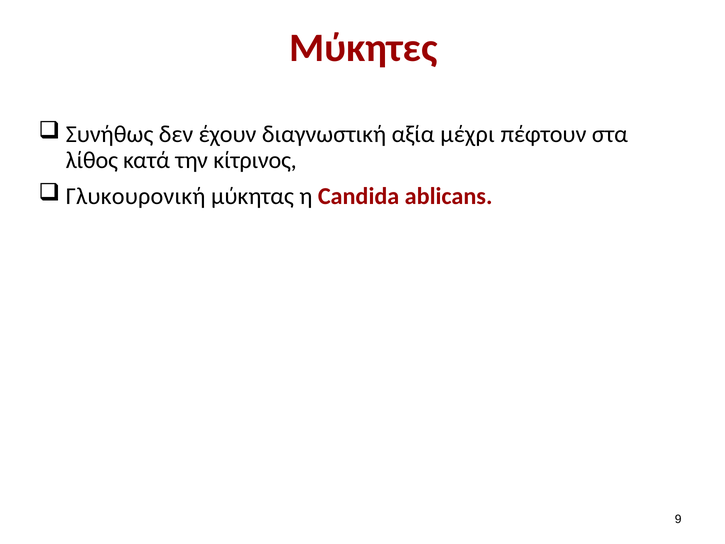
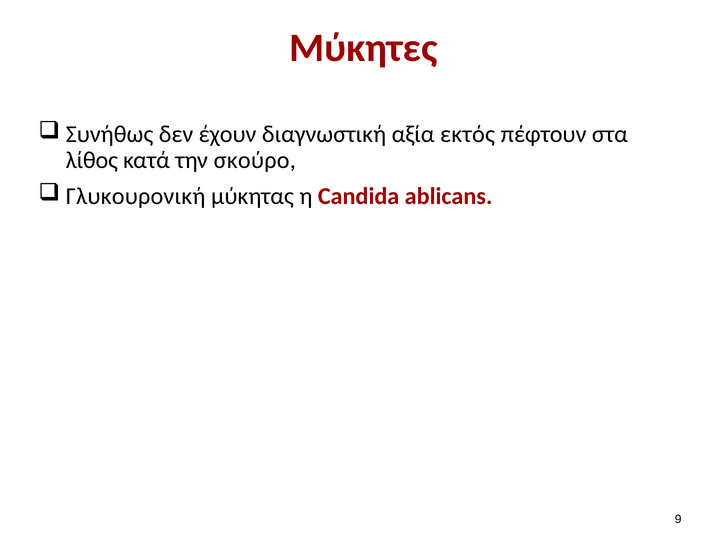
μέχρι: μέχρι -> εκτός (467, 134)
κίτρινος: κίτρινος -> σκούρο (255, 160)
